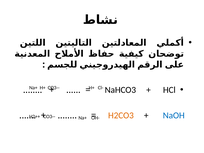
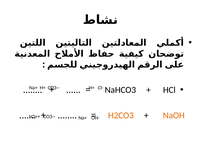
NaOH colour: blue -> orange (174, 115)
